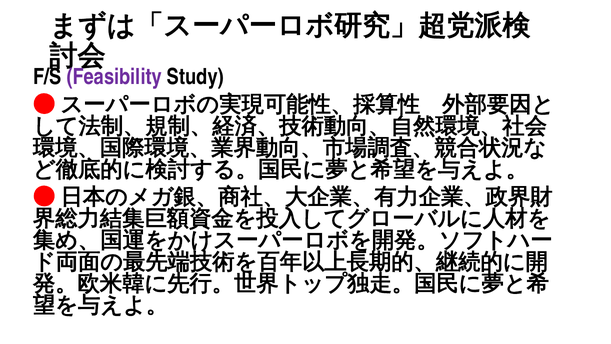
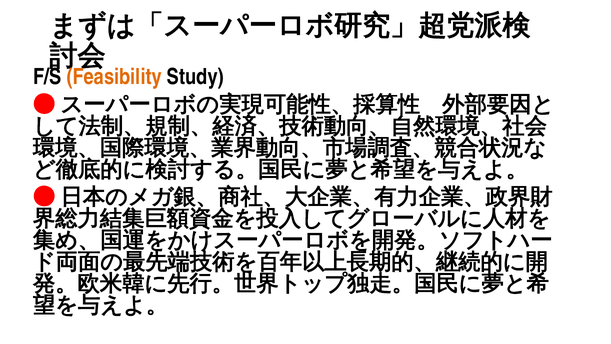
Feasibility colour: purple -> orange (114, 77)
